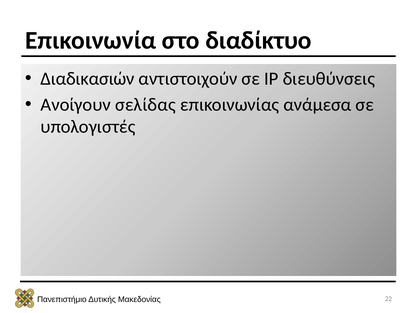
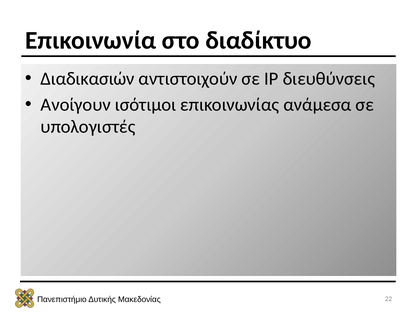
σελίδας: σελίδας -> ισότιμοι (146, 104)
